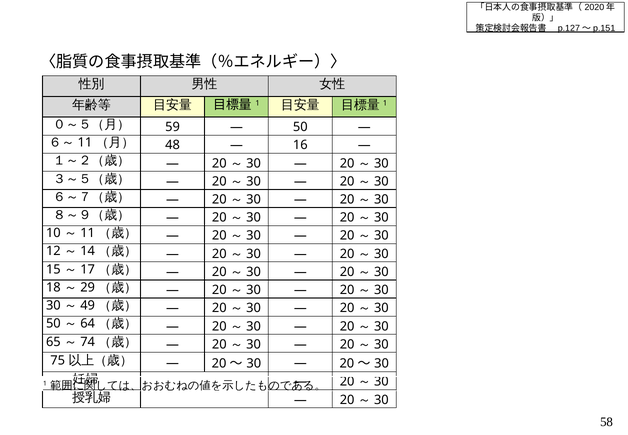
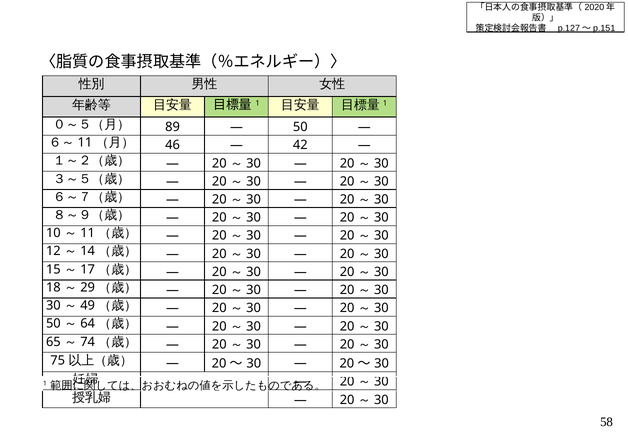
59: 59 -> 89 (173, 127)
48: 48 -> 46 (173, 145)
16: 16 -> 42 (300, 145)
